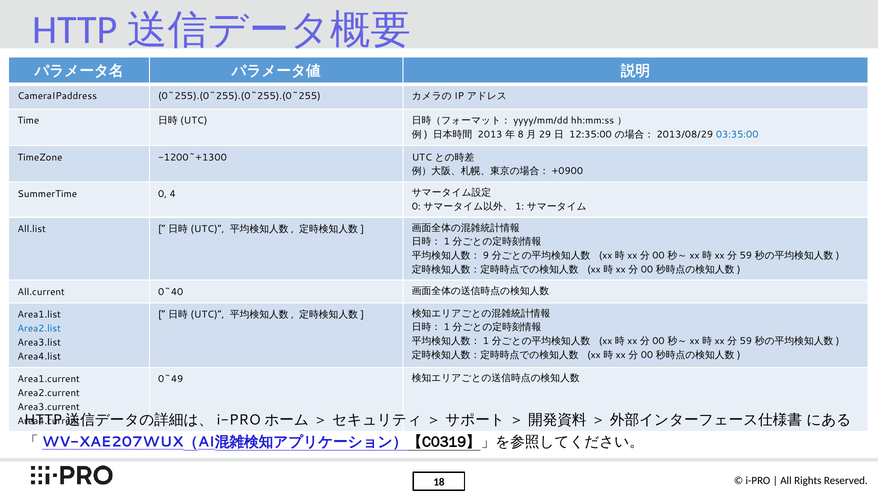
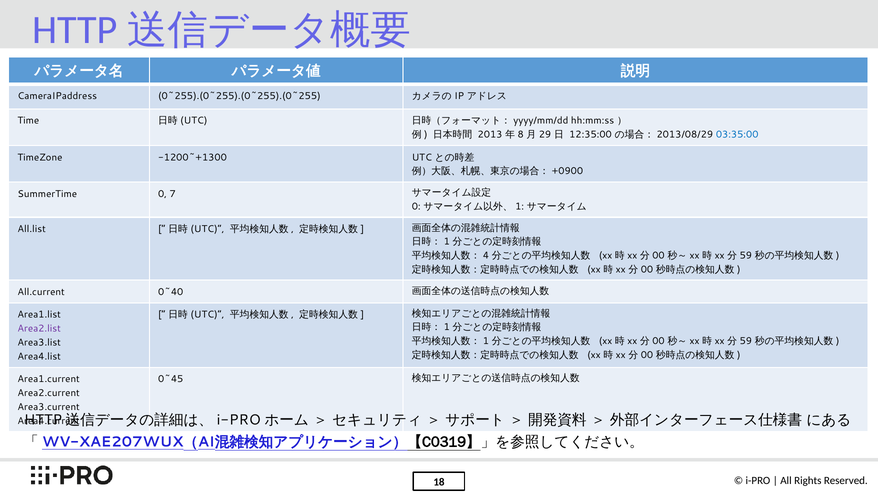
4: 4 -> 7 (173, 194)
9: 9 -> 4 (486, 255)
Area2.list colour: blue -> purple (39, 329)
0~49: 0~49 -> 0~45 (171, 379)
